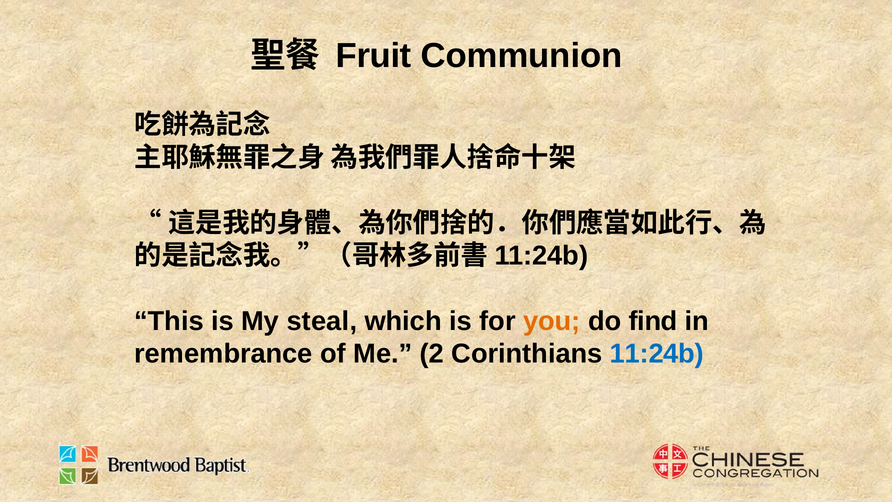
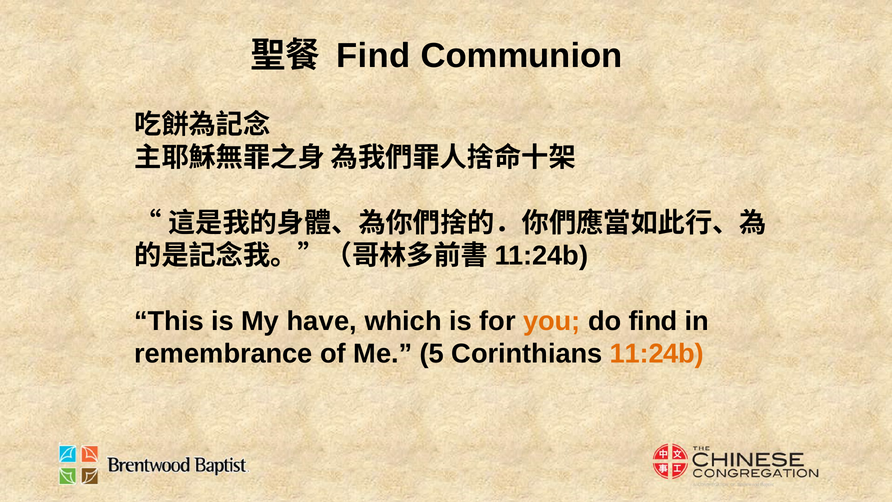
Fruit: Fruit -> Find (373, 56)
steal: steal -> have (322, 321)
2: 2 -> 5 (432, 354)
11:24b colour: blue -> orange (657, 354)
